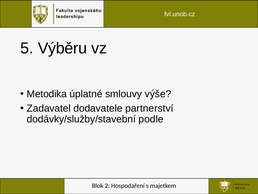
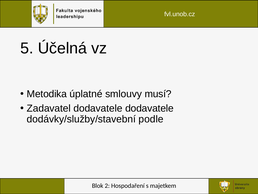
Výběru: Výběru -> Účelná (62, 48)
výše: výše -> musí (158, 94)
dodavatele partnerství: partnerství -> dodavatele (149, 108)
